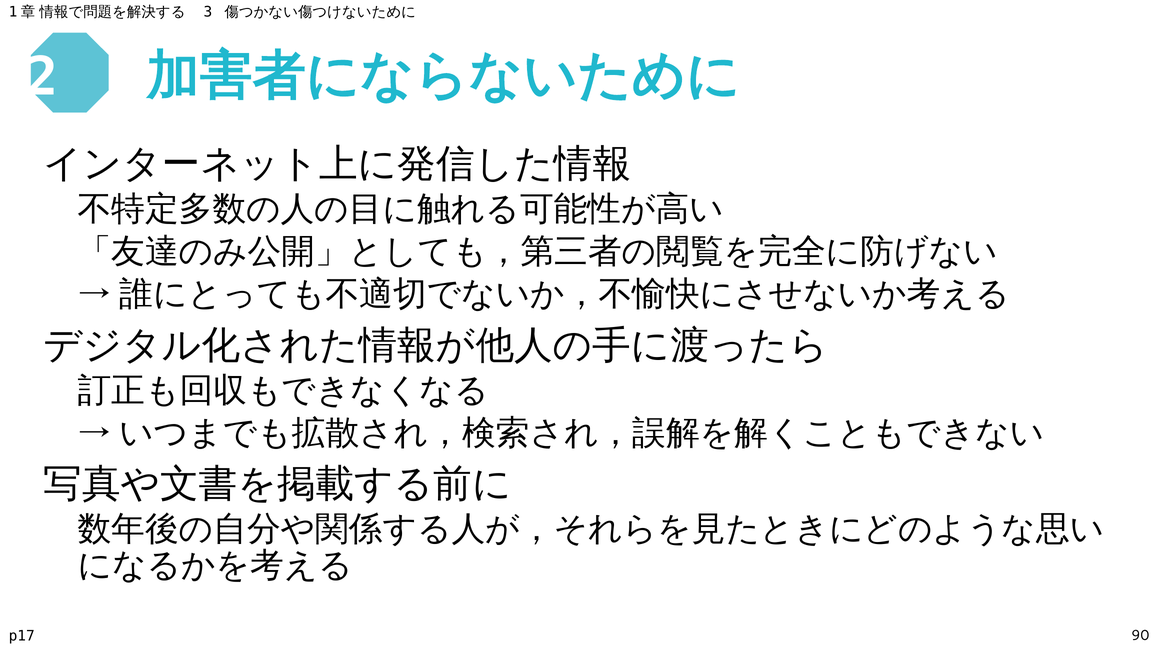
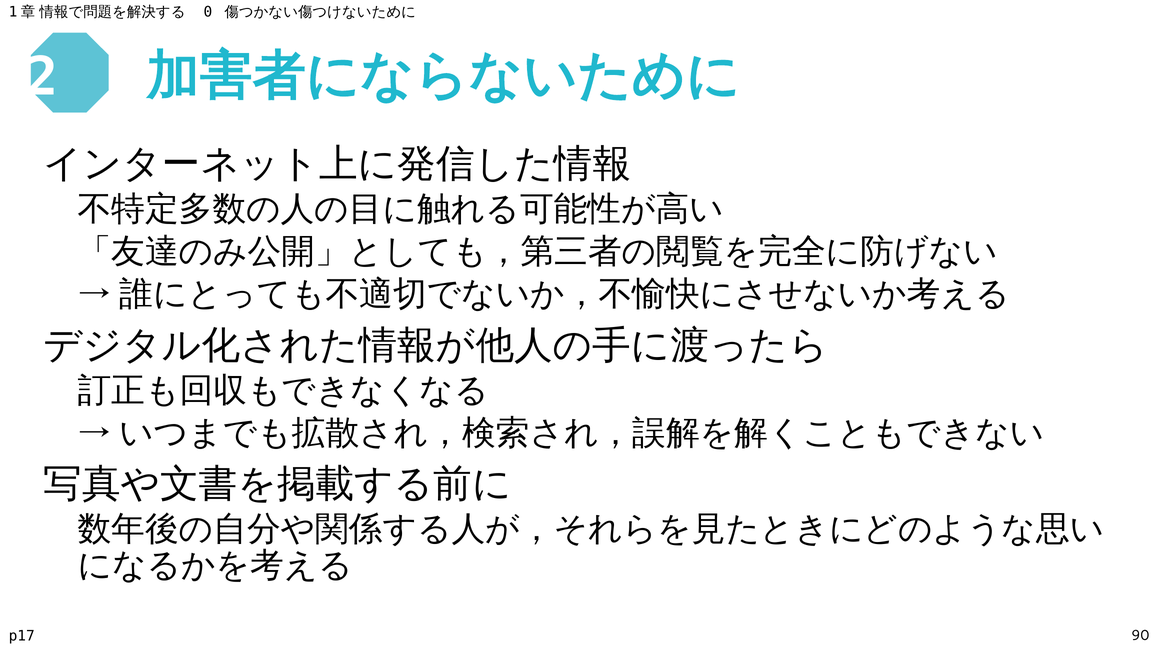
3: 3 -> 0 (208, 12)
